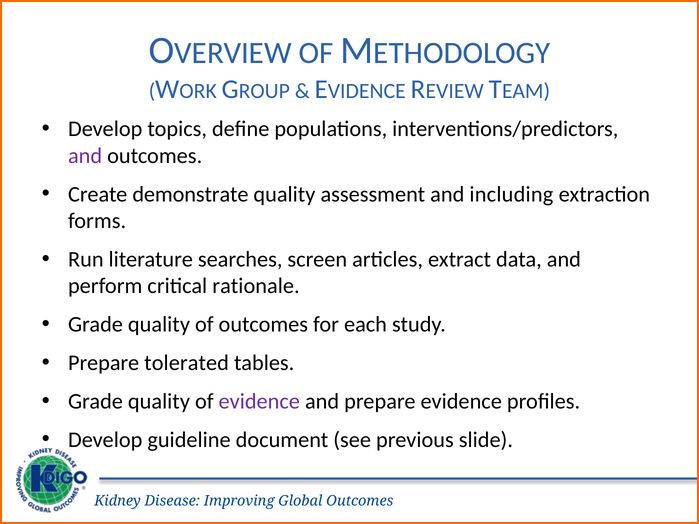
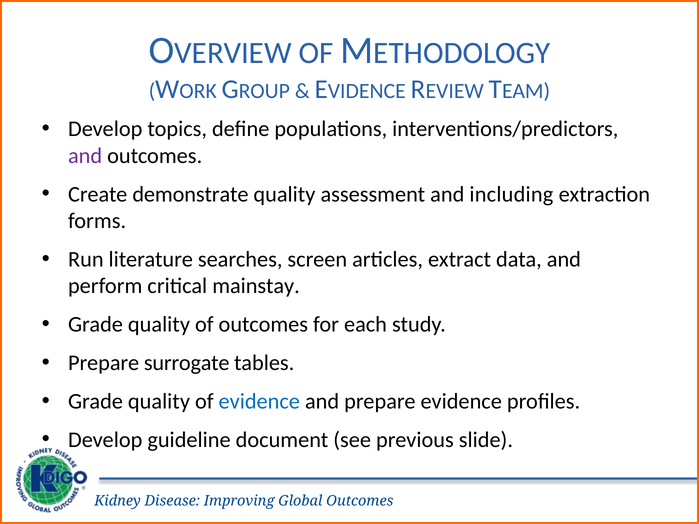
rationale: rationale -> mainstay (256, 286)
tolerated: tolerated -> surrogate (187, 363)
evidence colour: purple -> blue (259, 401)
